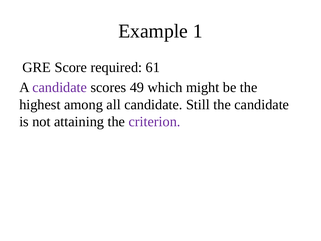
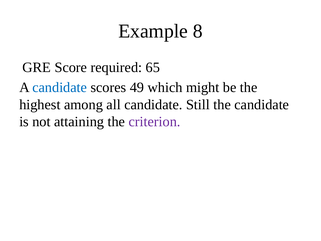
1: 1 -> 8 (198, 31)
61: 61 -> 65 (153, 67)
candidate colour: purple -> blue (60, 87)
